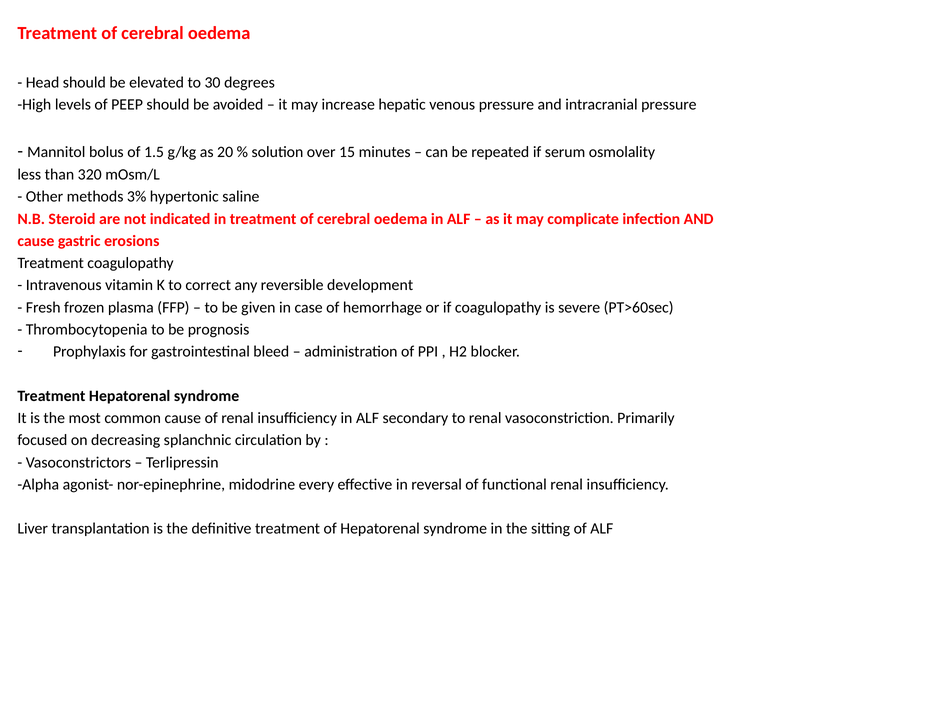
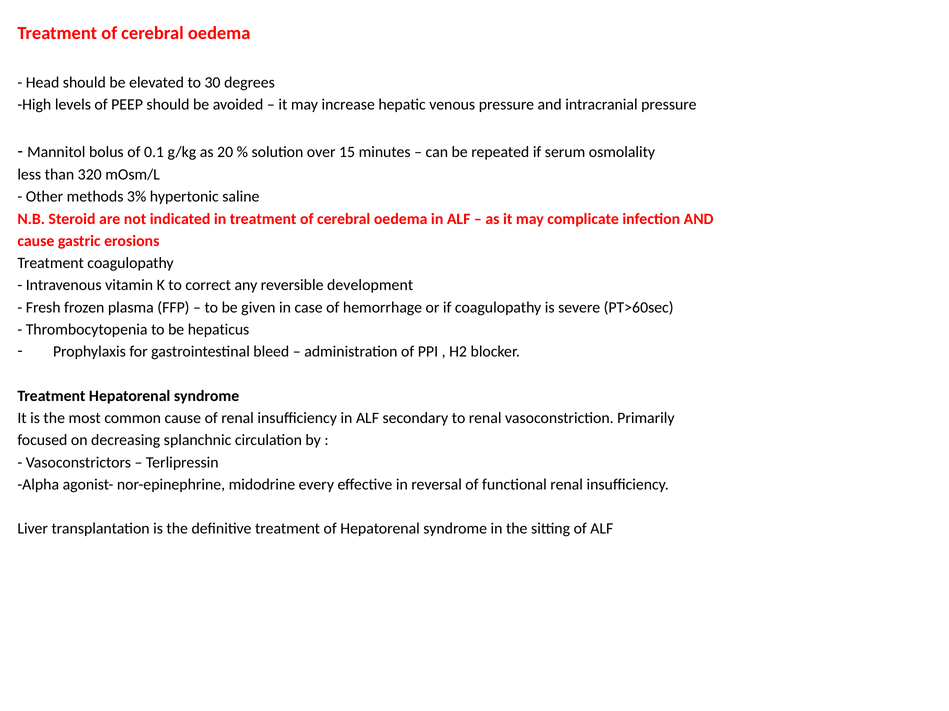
1.5: 1.5 -> 0.1 (154, 152)
prognosis: prognosis -> hepaticus (219, 330)
